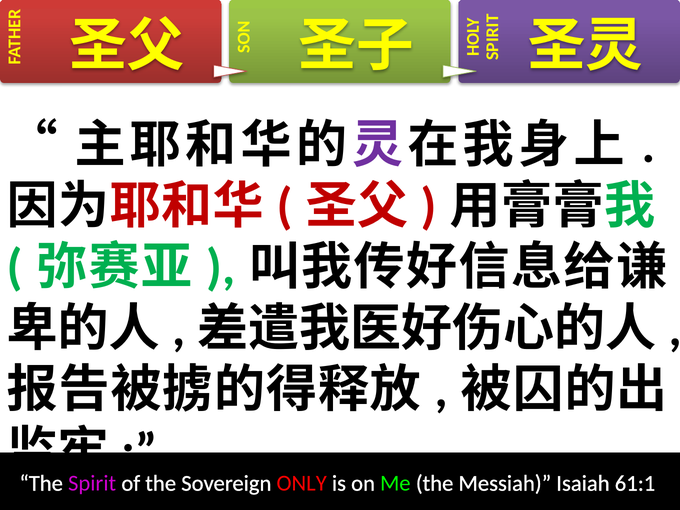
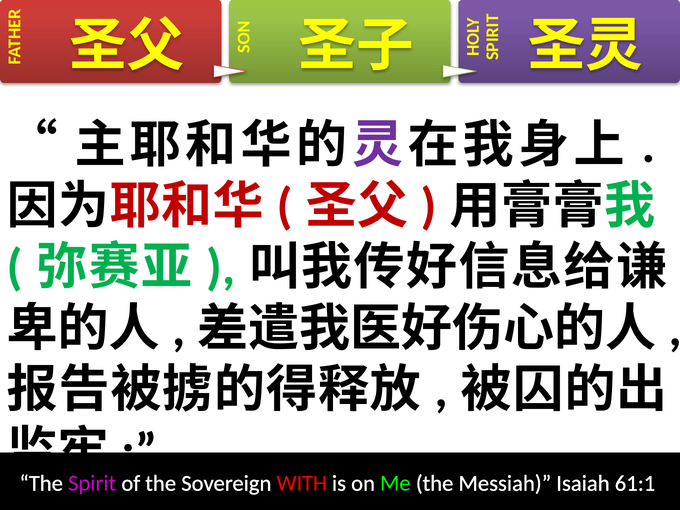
ONLY: ONLY -> WITH (302, 483)
